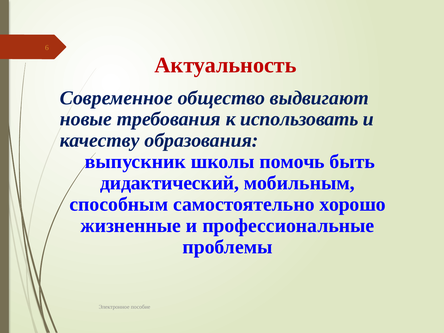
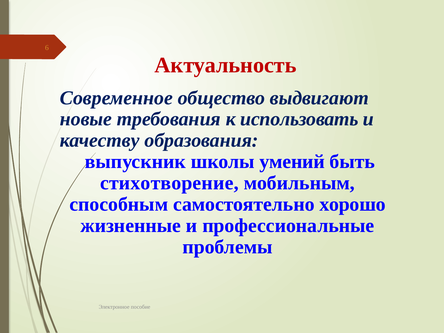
помочь: помочь -> умений (292, 162)
дидактический: дидактический -> стихотворение (169, 183)
